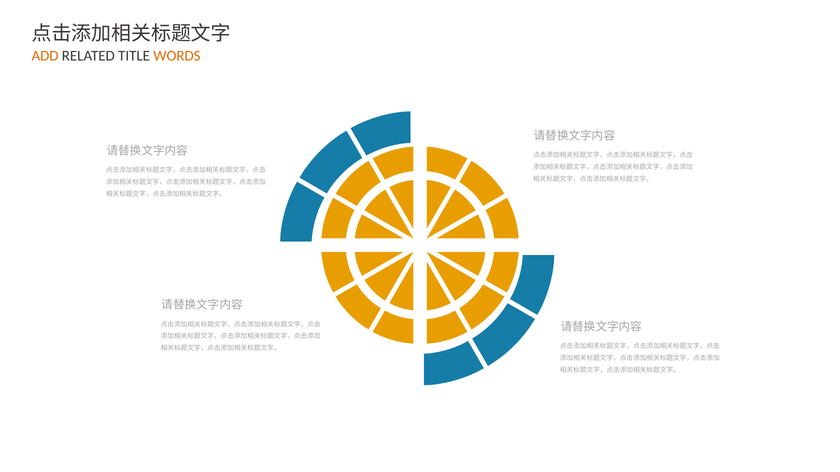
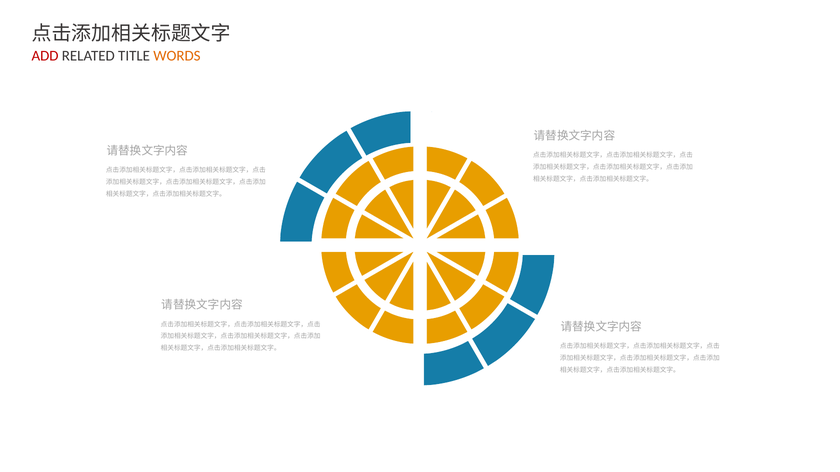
ADD colour: orange -> red (45, 56)
